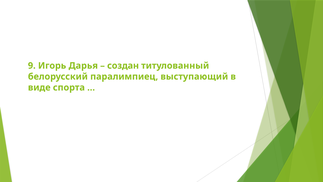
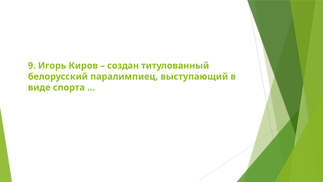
Дарья: Дарья -> Киров (83, 66)
